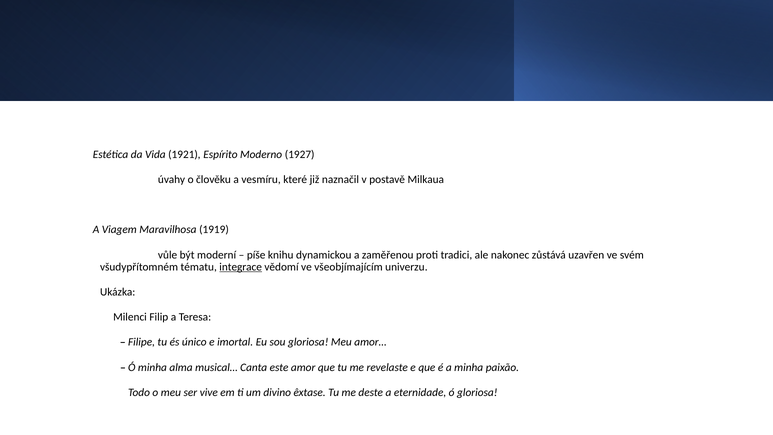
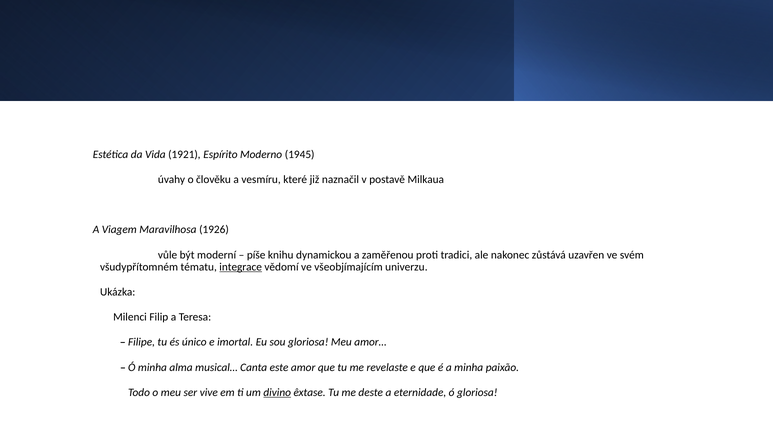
1927: 1927 -> 1945 (300, 154)
1919: 1919 -> 1926 (214, 230)
divino underline: none -> present (277, 392)
